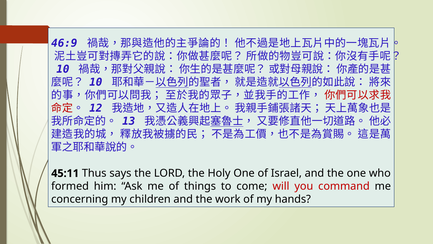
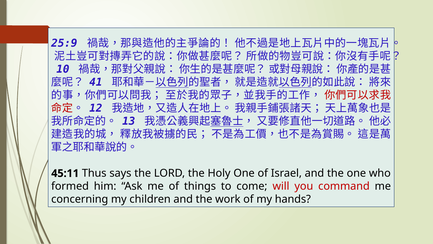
46:9: 46:9 -> 25:9 (64, 43)
10: 10 -> 41 (96, 82)
